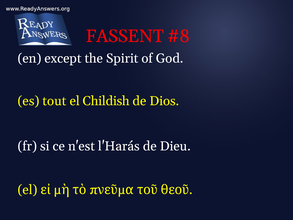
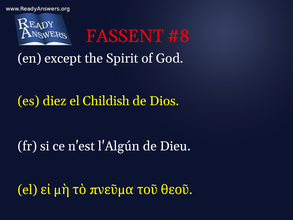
tout: tout -> diez (54, 101)
l'Harás: l'Harás -> l'Algún (119, 146)
